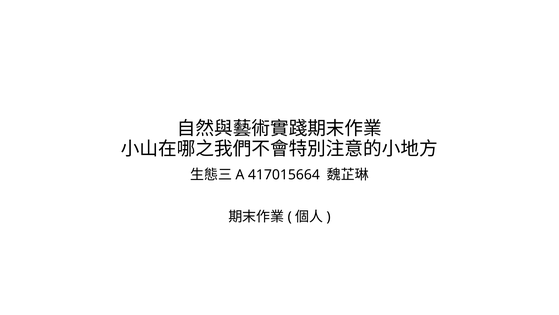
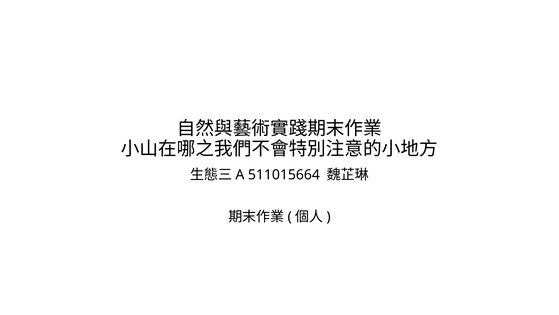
417015664: 417015664 -> 511015664 (284, 175)
